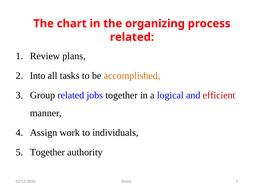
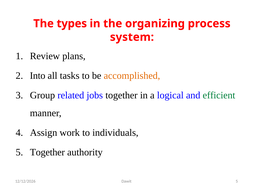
chart: chart -> types (72, 24)
related: related -> system (132, 37)
efficient colour: red -> green (219, 95)
